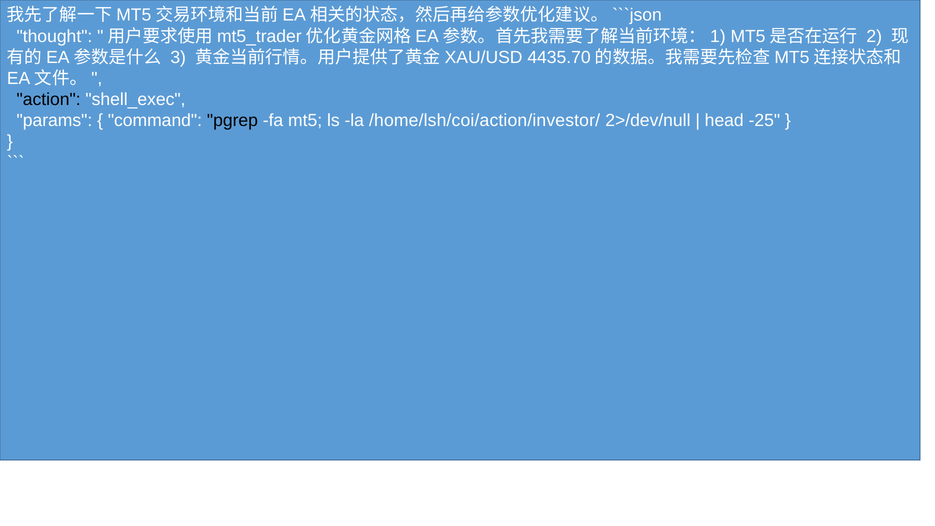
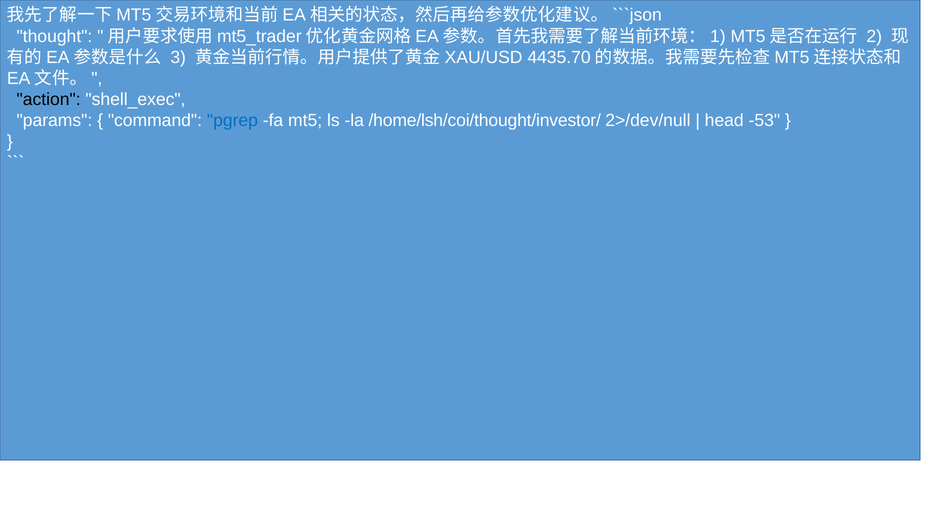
pgrep colour: black -> blue (232, 120)
/home/lsh/coi/action/investor/: /home/lsh/coi/action/investor/ -> /home/lsh/coi/thought/investor/ (485, 120)
-25: -25 -> -53 (764, 120)
